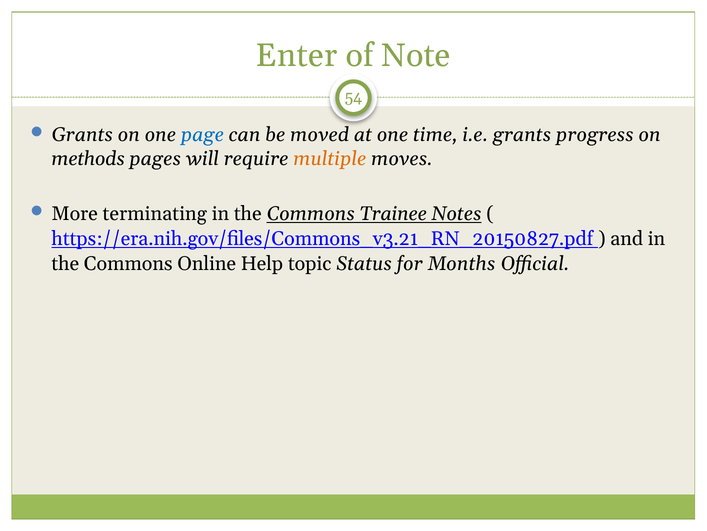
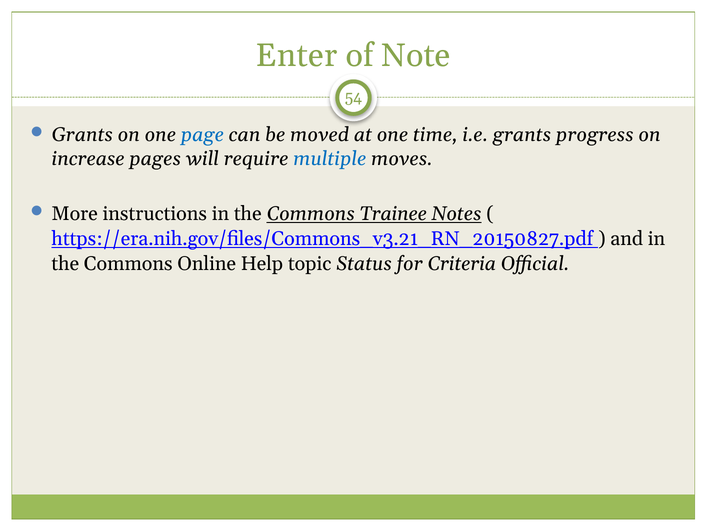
methods: methods -> increase (88, 158)
multiple colour: orange -> blue (330, 158)
terminating: terminating -> instructions (155, 213)
Months: Months -> Criteria (462, 263)
